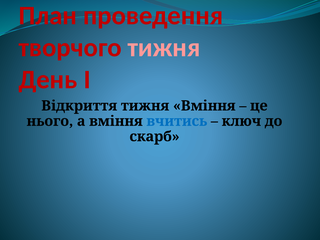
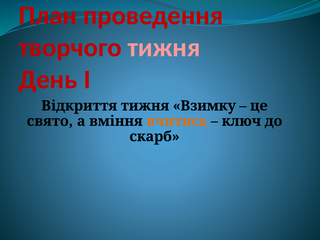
тижня Вміння: Вміння -> Взимку (204, 106)
нього: нього -> свято (50, 121)
вчитись colour: blue -> orange (177, 121)
